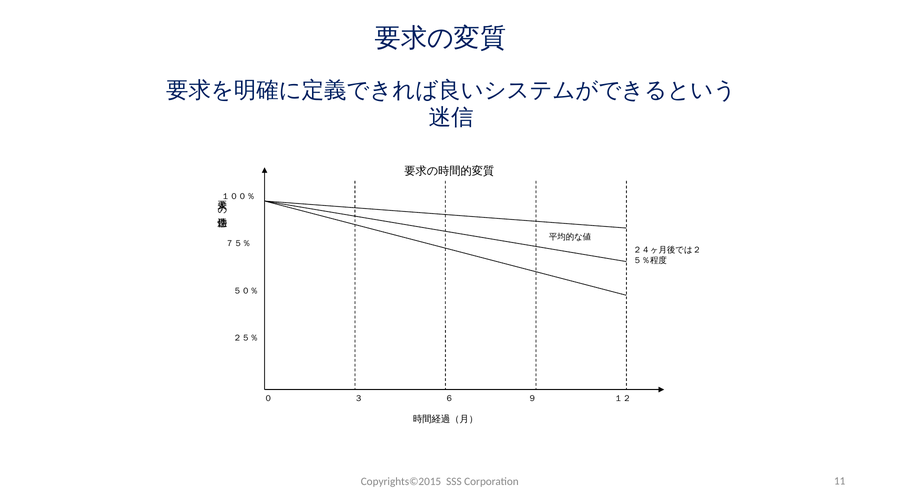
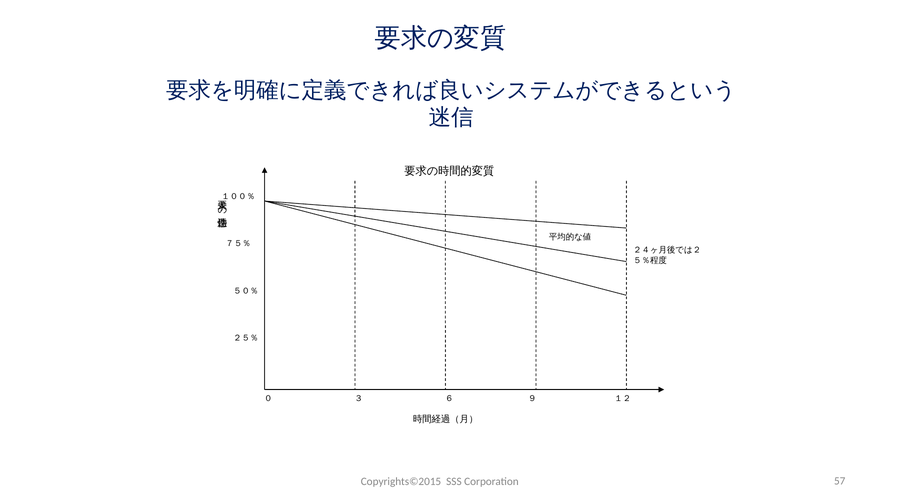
11: 11 -> 57 (840, 482)
